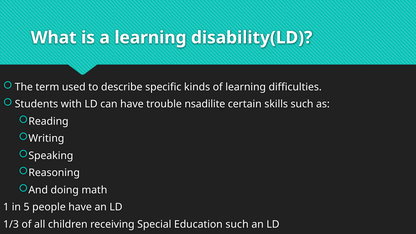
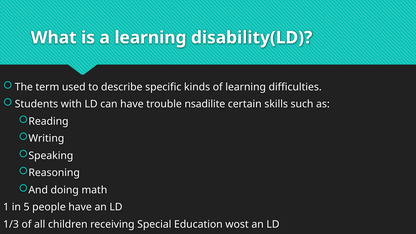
Education such: such -> wost (237, 224)
